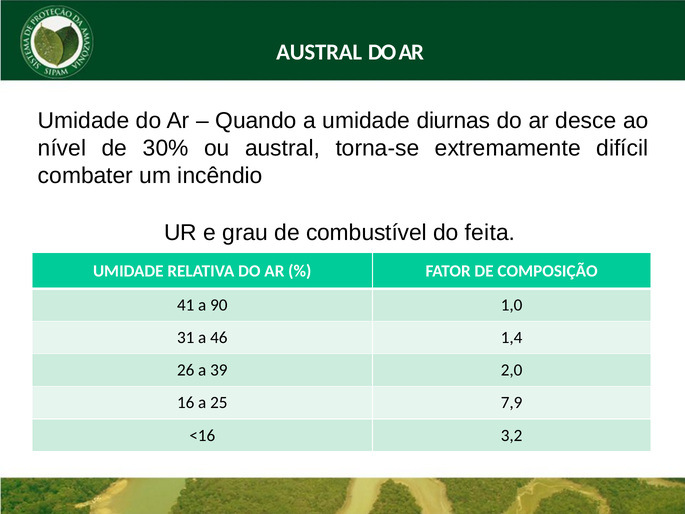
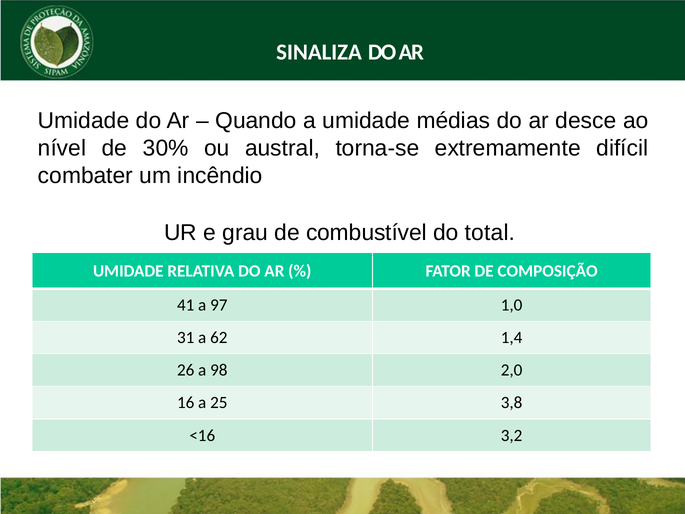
AUSTRAL: AUSTRAL -> SINALIZA (319, 52)
diurnas: diurnas -> médias (453, 121)
feita: feita -> total (490, 232)
90: 90 -> 97 (219, 305)
46: 46 -> 62 (219, 338)
39: 39 -> 98 (219, 370)
7,9: 7,9 -> 3,8 (512, 403)
